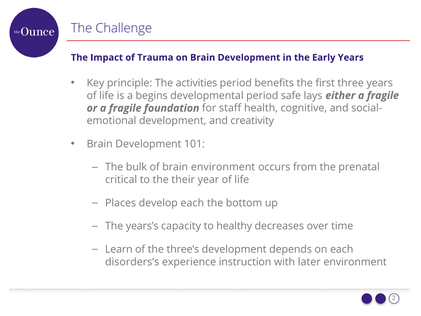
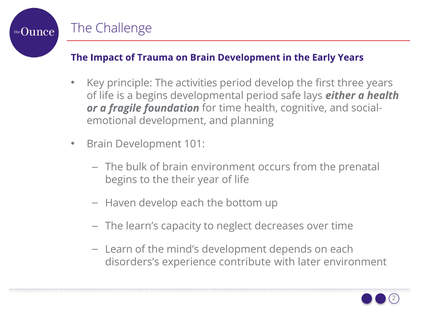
period benefits: benefits -> develop (274, 83)
either a fragile: fragile -> health (383, 95)
for staff: staff -> time (230, 108)
creativity: creativity -> planning (252, 121)
critical: critical -> begins (121, 180)
Places: Places -> Haven (121, 203)
years’s: years’s -> learn’s (142, 226)
healthy: healthy -> neglect (234, 226)
three’s: three’s -> mind’s (183, 249)
instruction: instruction -> contribute (245, 262)
